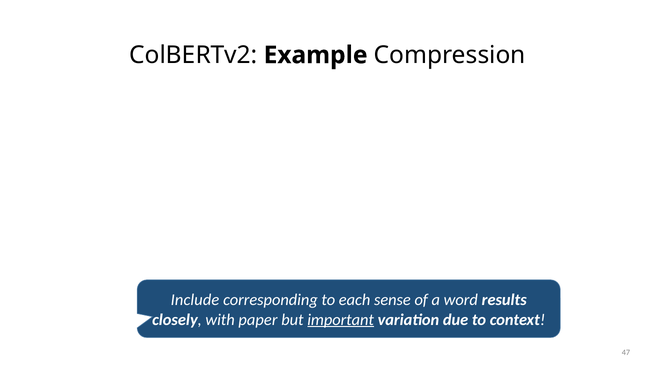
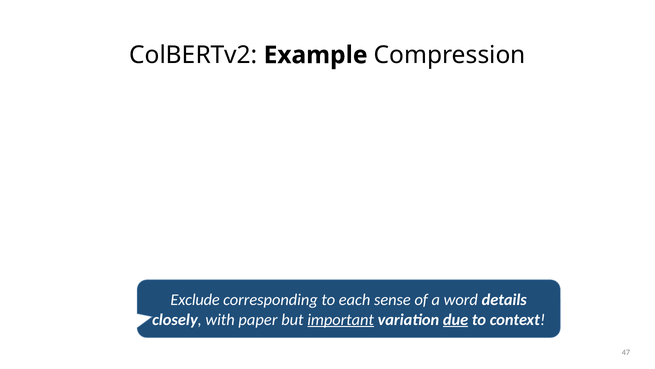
Include: Include -> Exclude (195, 300)
results: results -> details (504, 300)
due underline: none -> present (456, 319)
